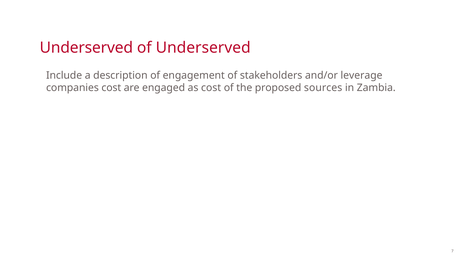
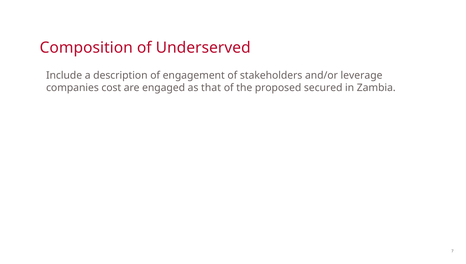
Underserved: Underserved -> Composition (86, 48)
as cost: cost -> that (211, 88)
sources: sources -> secured (323, 88)
